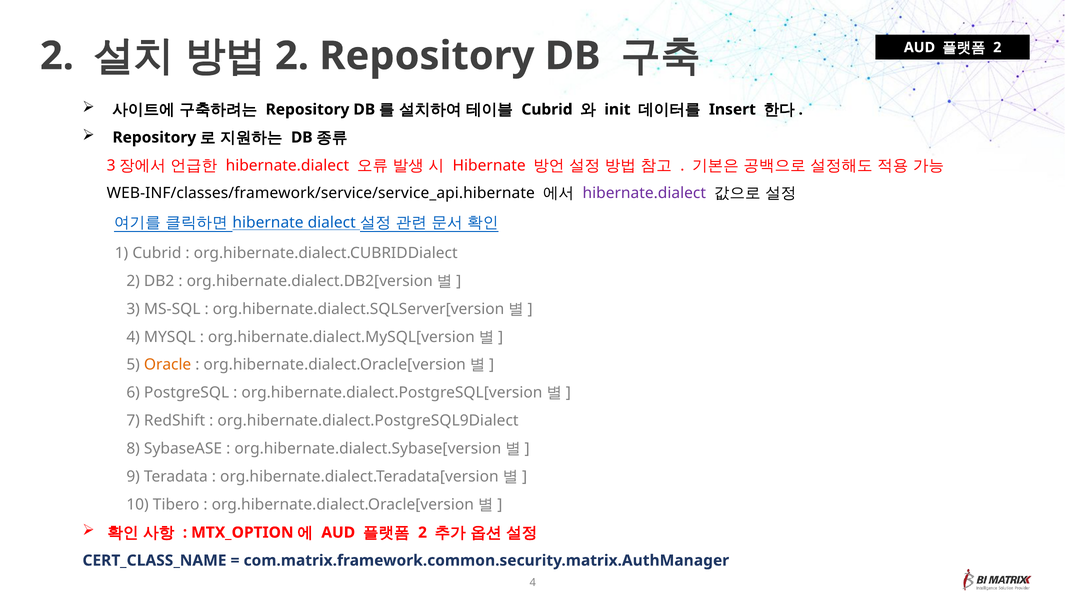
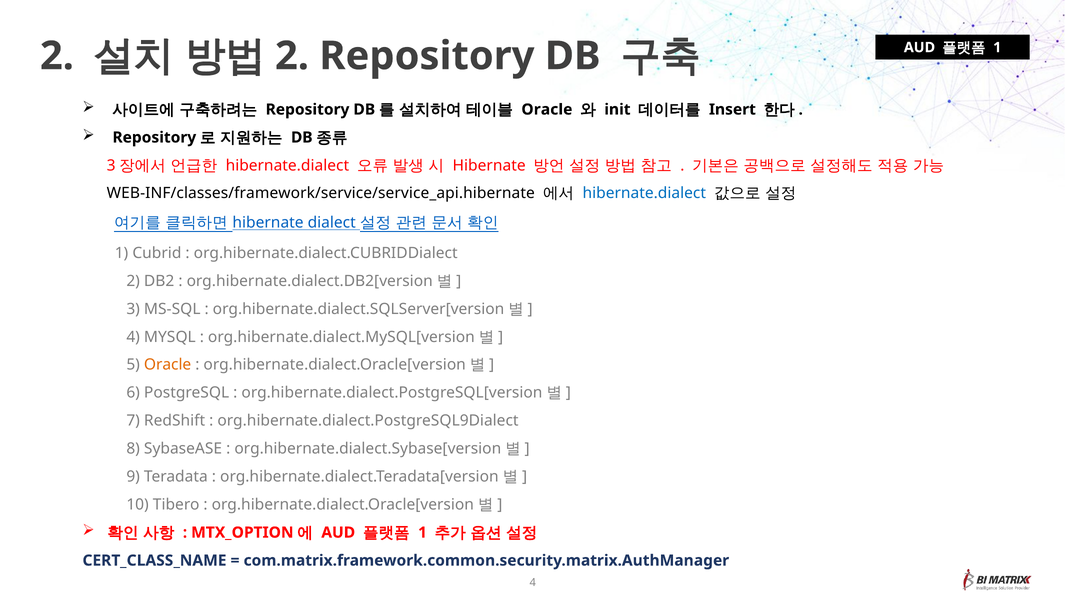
2: 2 -> 1 (997, 47)
Cubrid: Cubrid -> Oracle (547, 109)
hibernate.dialect colour: purple -> blue (644, 193)
2: 2 -> 1 (423, 533)
